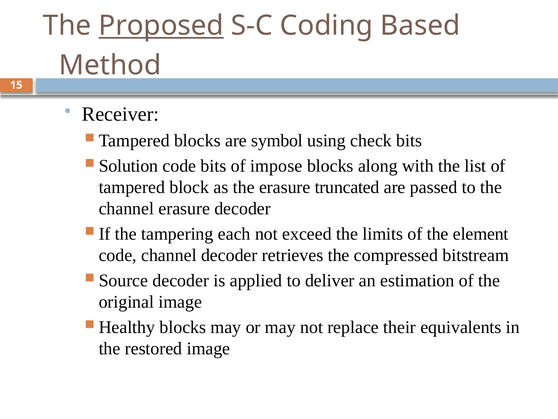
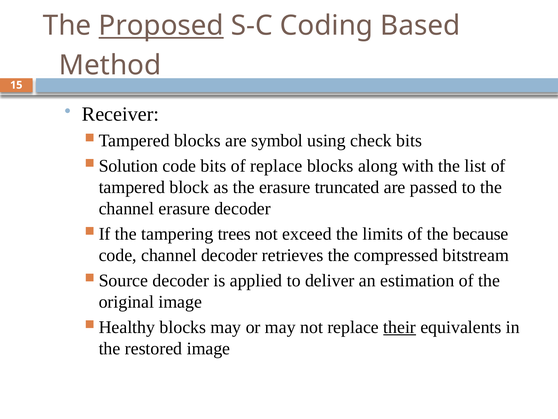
of impose: impose -> replace (276, 166)
each: each -> trees (234, 234)
element: element -> because (481, 234)
their underline: none -> present (400, 327)
